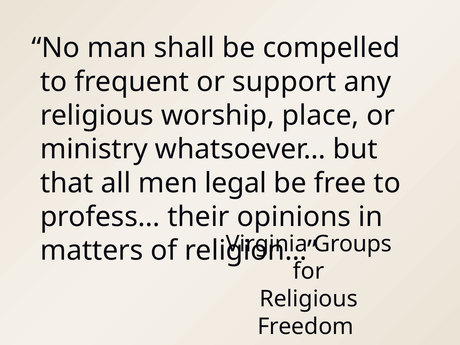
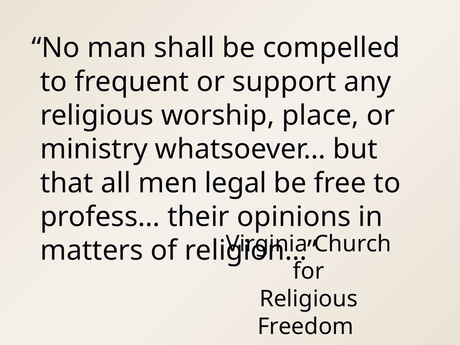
Groups: Groups -> Church (353, 244)
